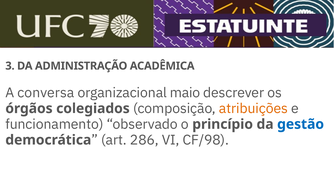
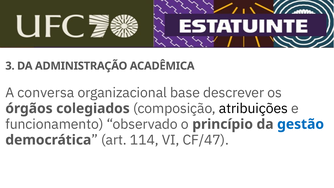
maio: maio -> base (185, 93)
atribuições colour: orange -> black (253, 108)
286: 286 -> 114 (144, 140)
CF/98: CF/98 -> CF/47 (206, 140)
